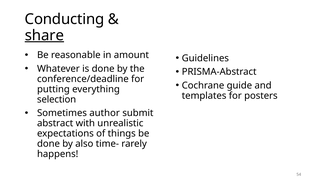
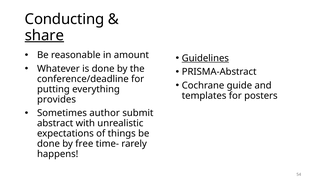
Guidelines underline: none -> present (205, 58)
selection: selection -> provides (57, 100)
also: also -> free (84, 144)
